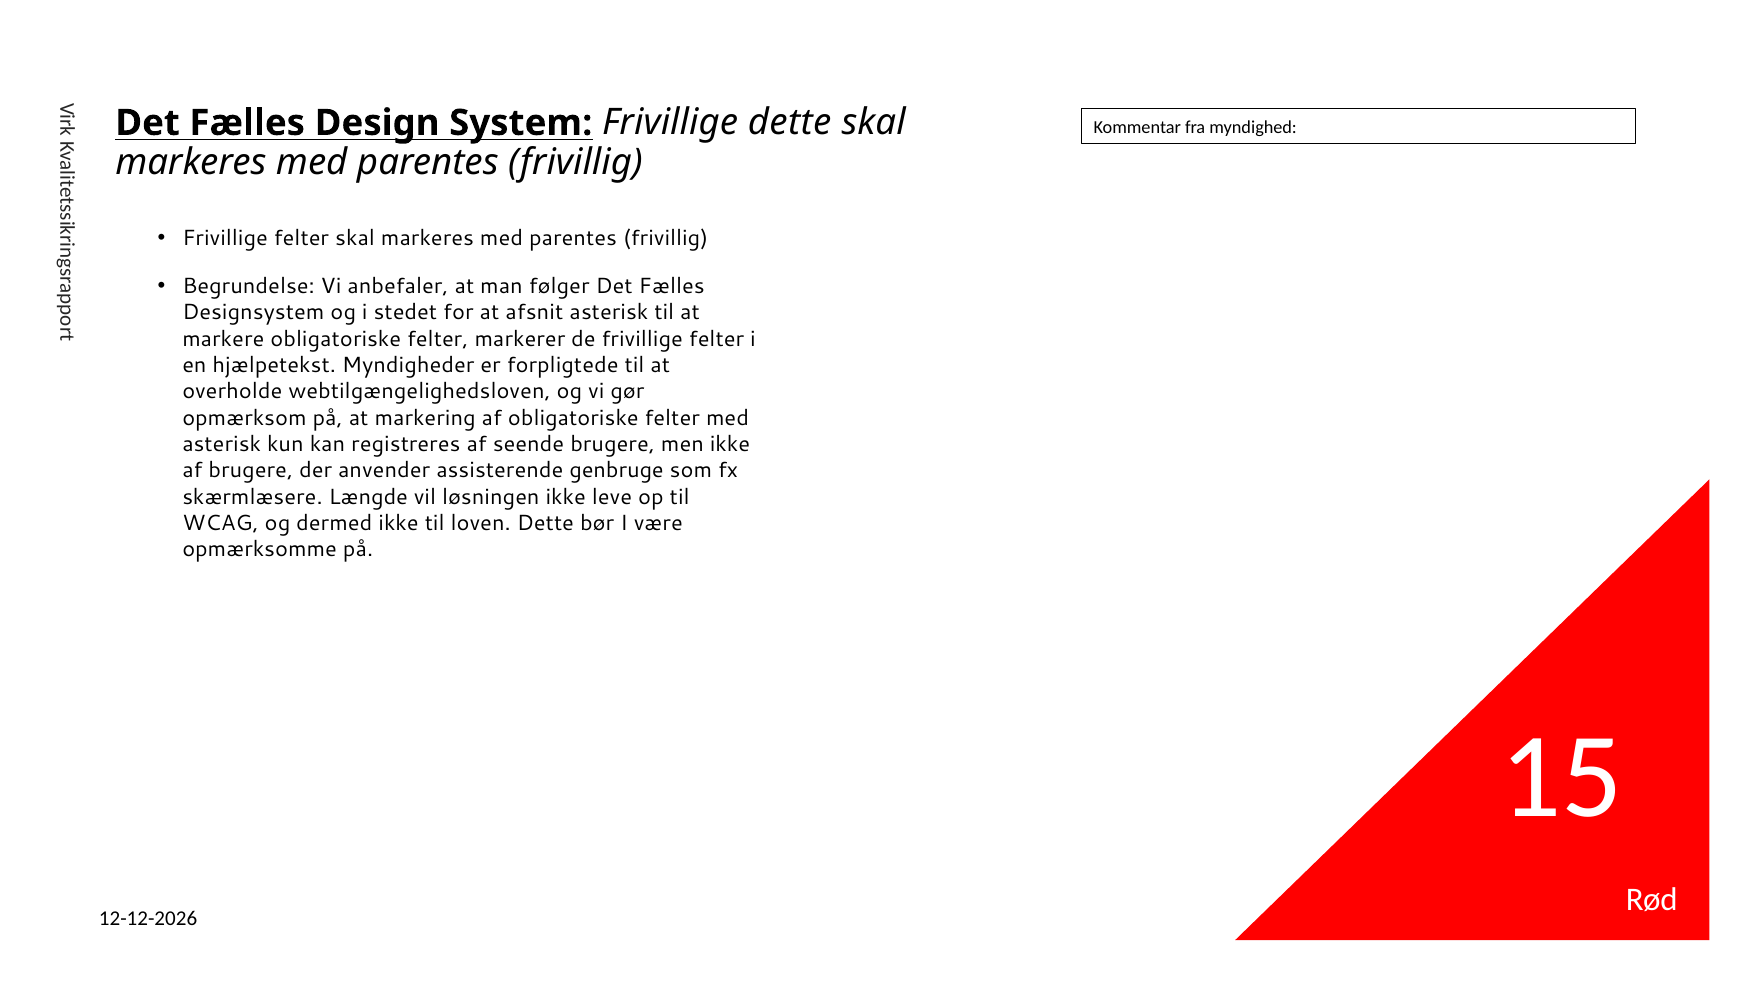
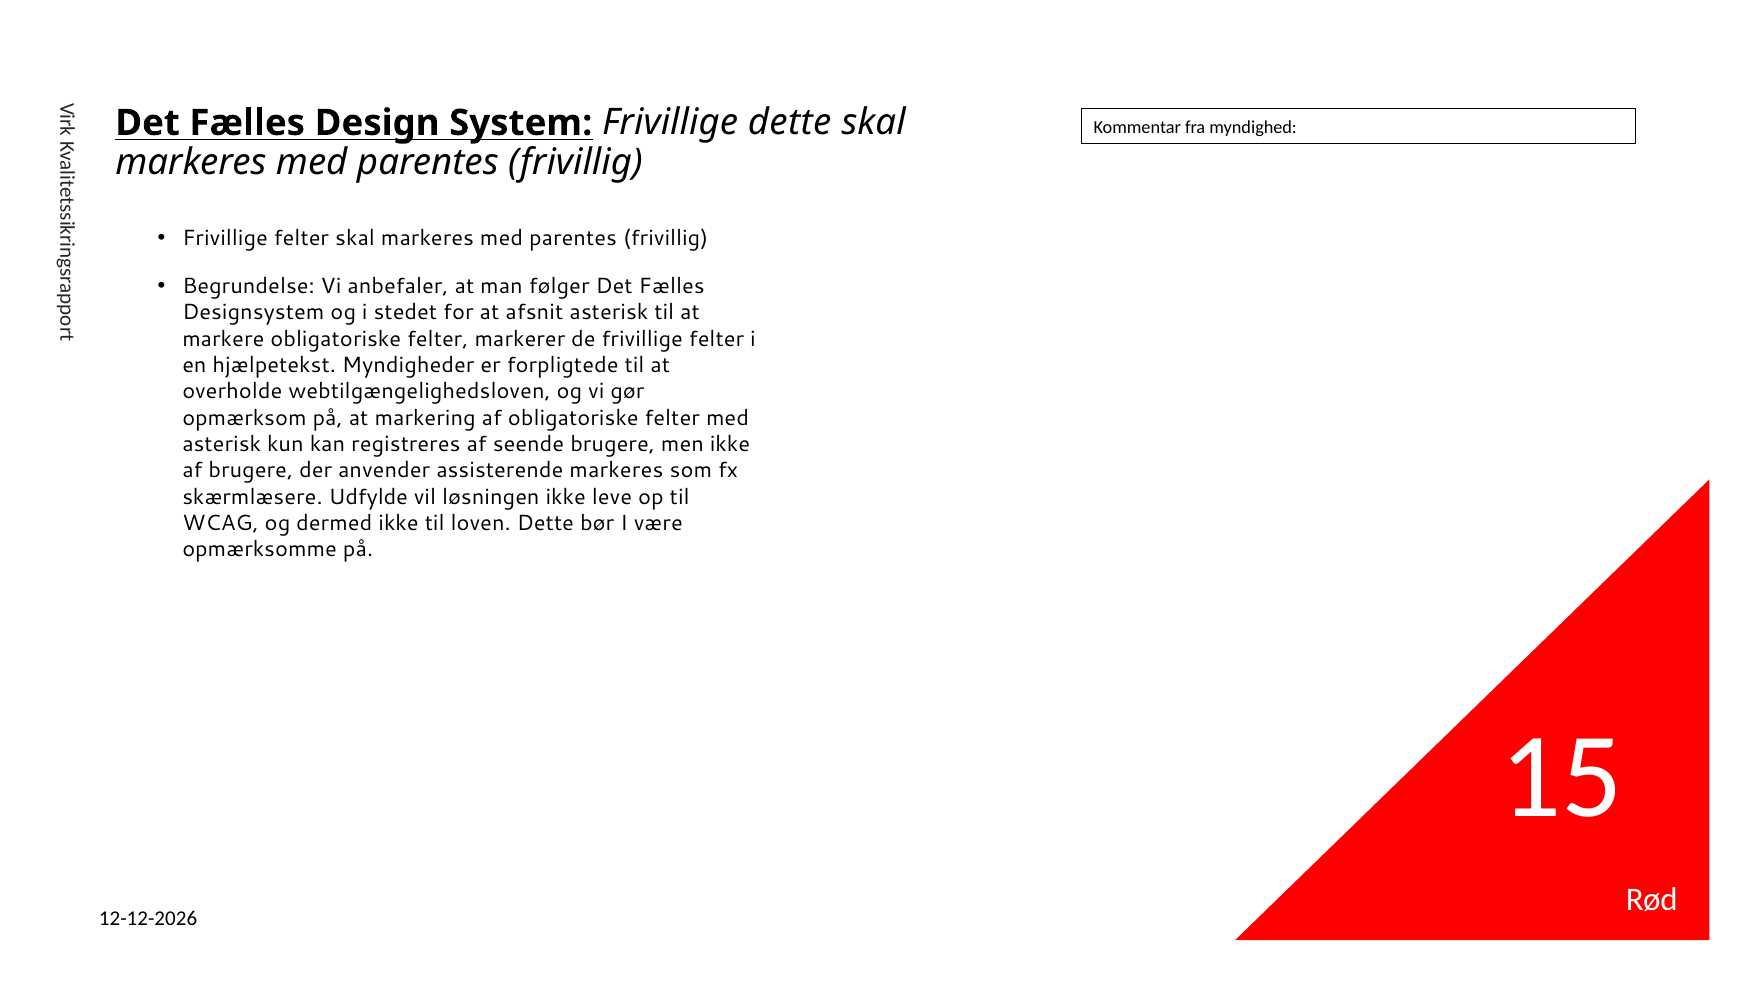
assisterende genbruge: genbruge -> markeres (616, 471)
Længde: Længde -> Udfylde (368, 497)
